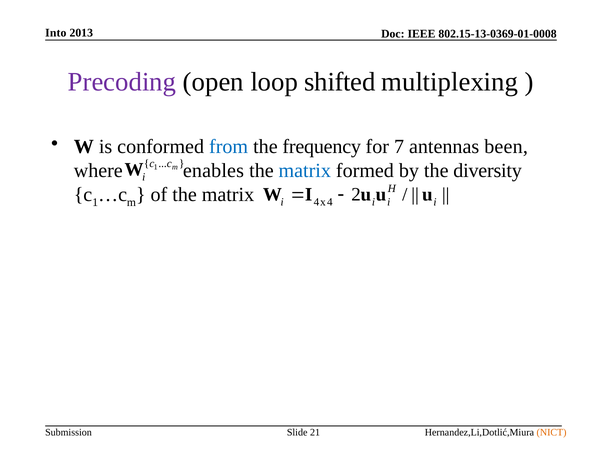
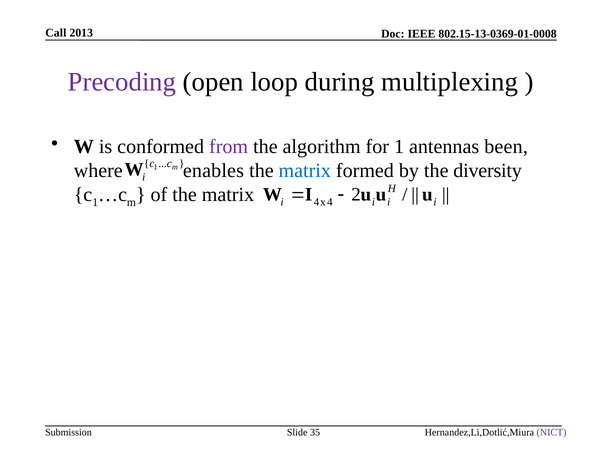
Into: Into -> Call (56, 33)
shifted: shifted -> during (340, 82)
from colour: blue -> purple (229, 147)
frequency: frequency -> algorithm (322, 147)
for 7: 7 -> 1 (399, 147)
21: 21 -> 35 (315, 433)
NICT colour: orange -> purple (552, 433)
